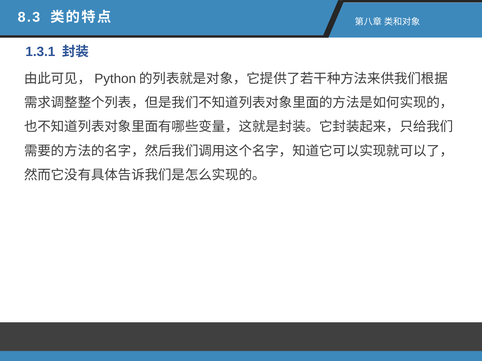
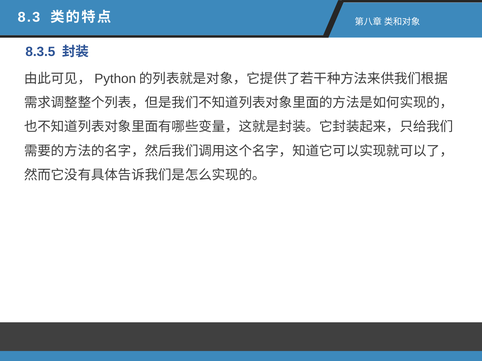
1.3.1: 1.3.1 -> 8.3.5 (40, 52)
